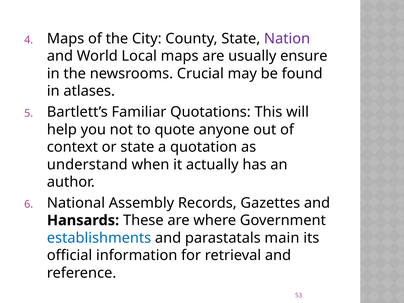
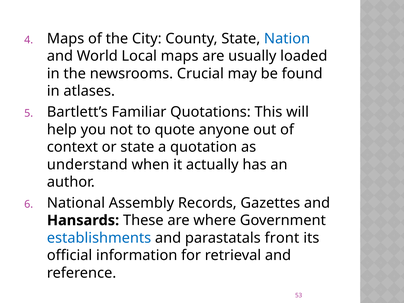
Nation colour: purple -> blue (287, 39)
ensure: ensure -> loaded (304, 56)
main: main -> front (282, 238)
